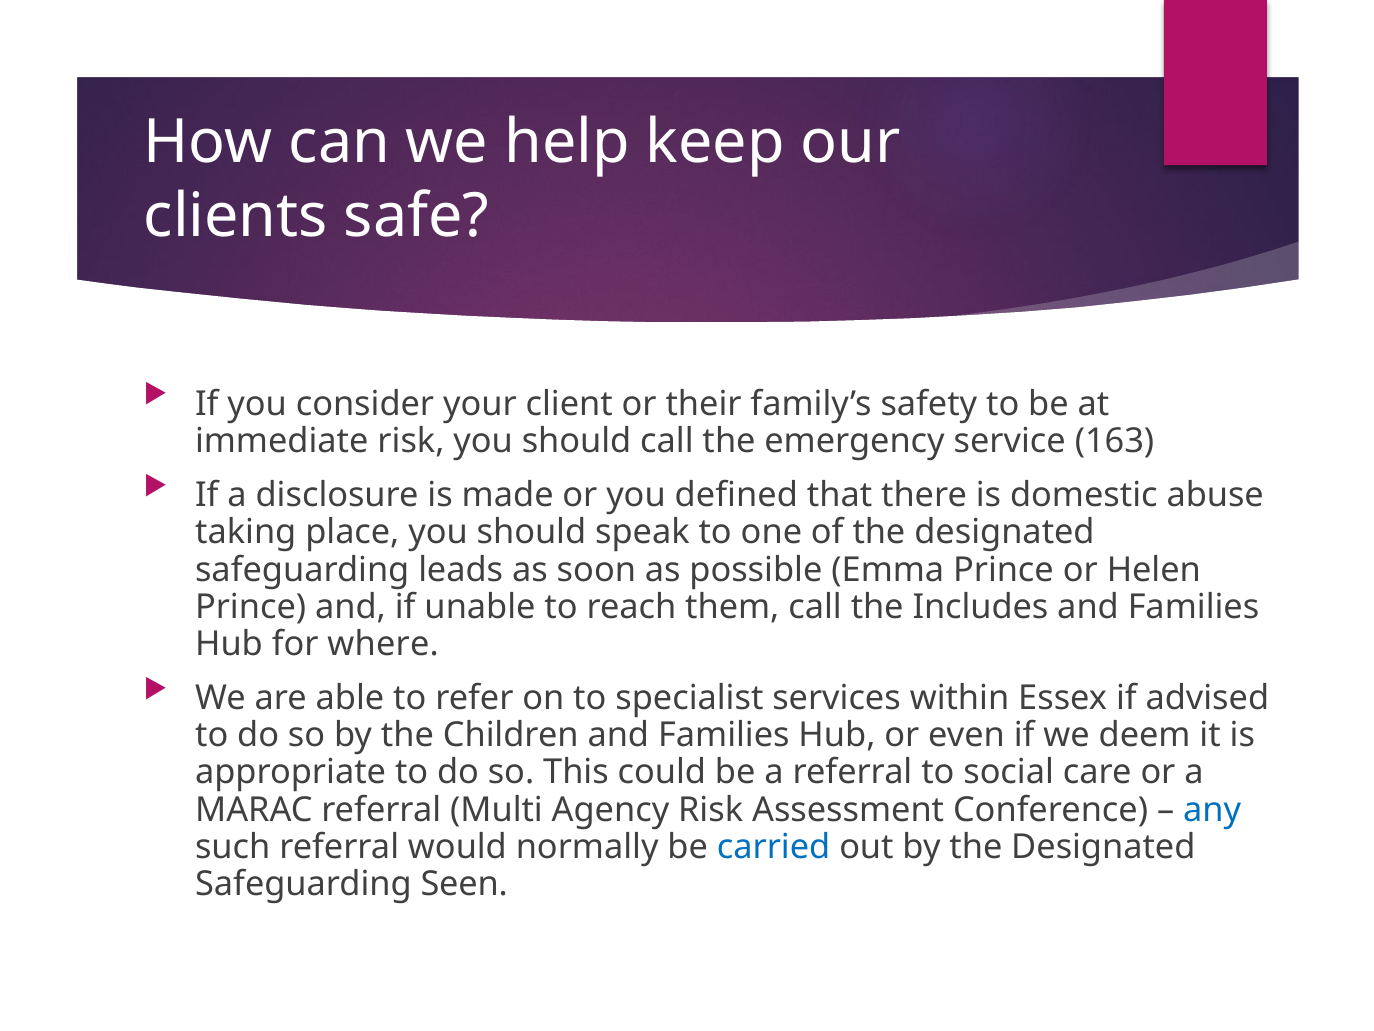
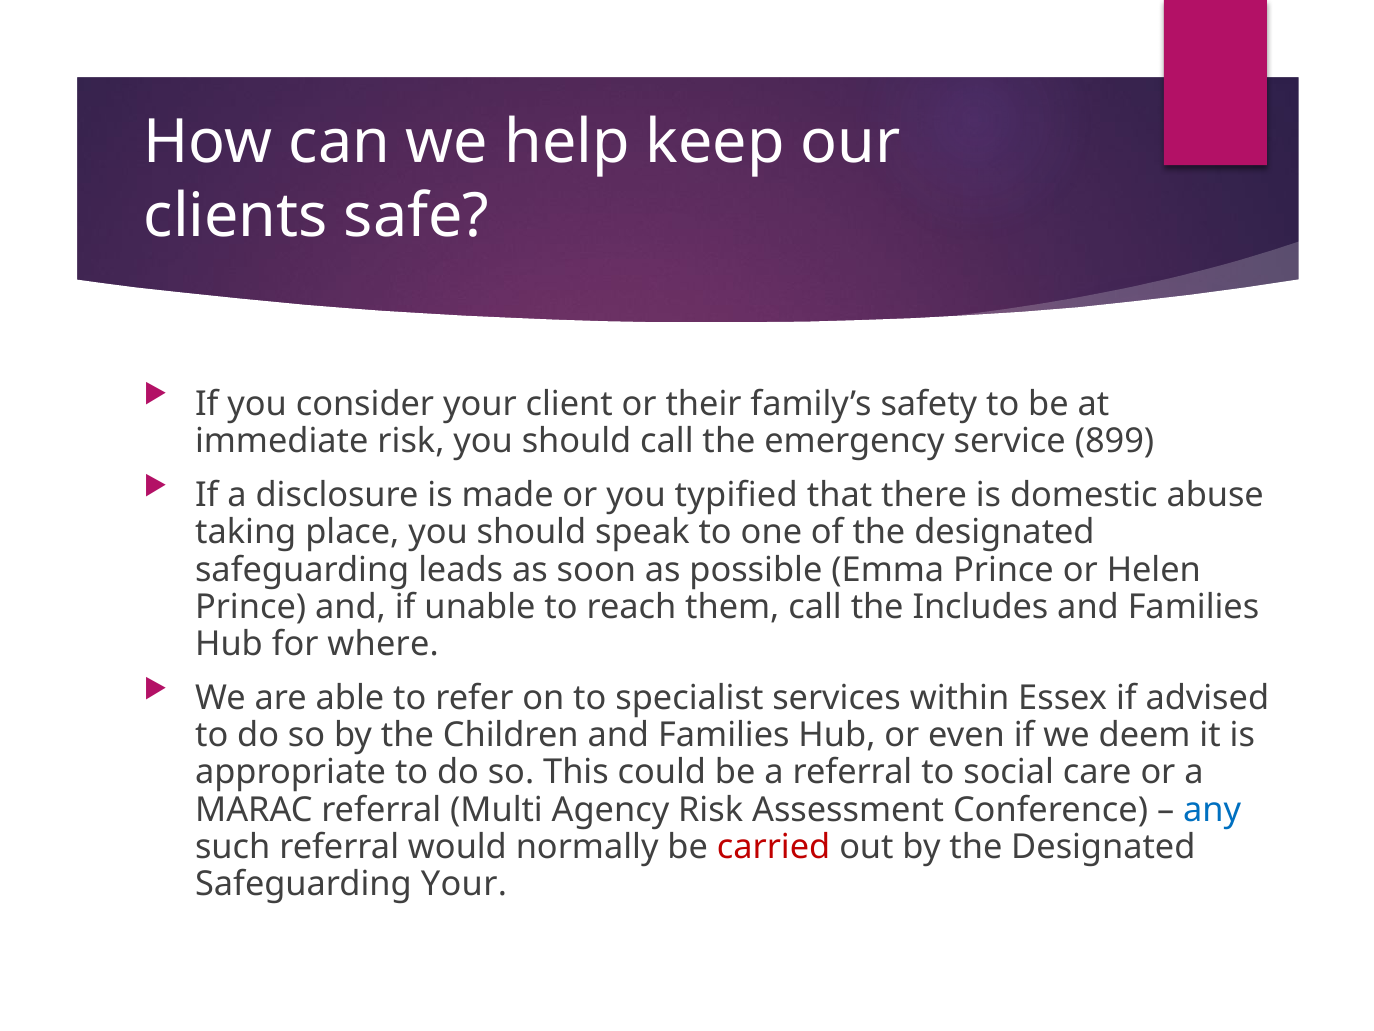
163: 163 -> 899 (1114, 441)
defined: defined -> typified (736, 495)
carried colour: blue -> red (774, 846)
Safeguarding Seen: Seen -> Your (464, 883)
